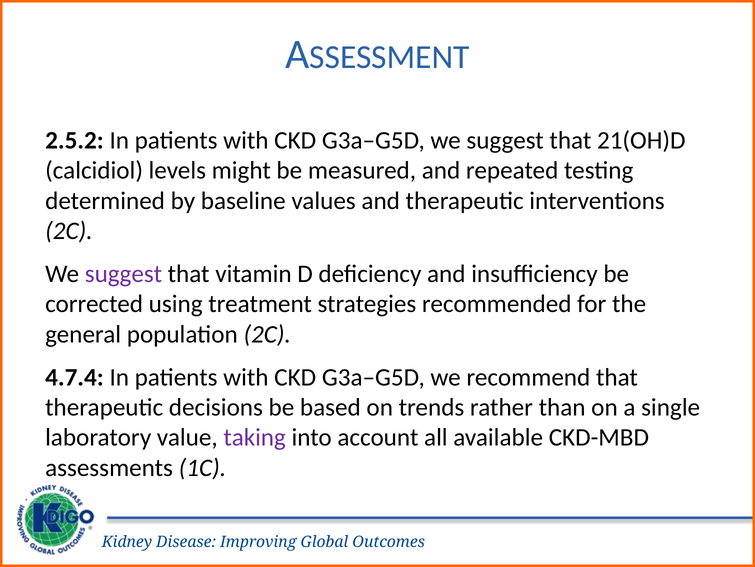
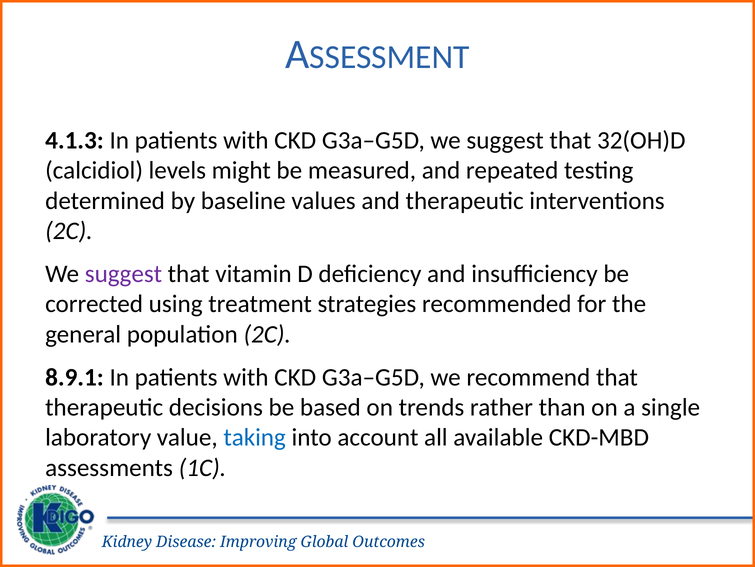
2.5.2: 2.5.2 -> 4.1.3 (74, 140)
21(OH)D: 21(OH)D -> 32(OH)D (641, 140)
4.7.4: 4.7.4 -> 8.9.1 (74, 377)
taking colour: purple -> blue (255, 437)
